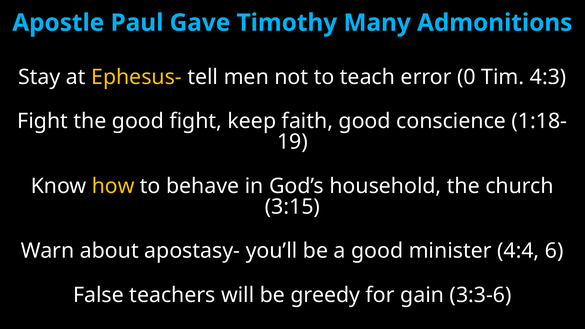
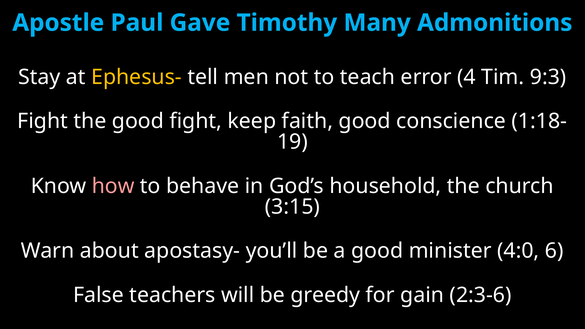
0: 0 -> 4 (466, 77)
4:3: 4:3 -> 9:3 (548, 77)
how colour: yellow -> pink (113, 186)
4:4: 4:4 -> 4:0 (518, 251)
3:3-6: 3:3-6 -> 2:3-6 (481, 295)
